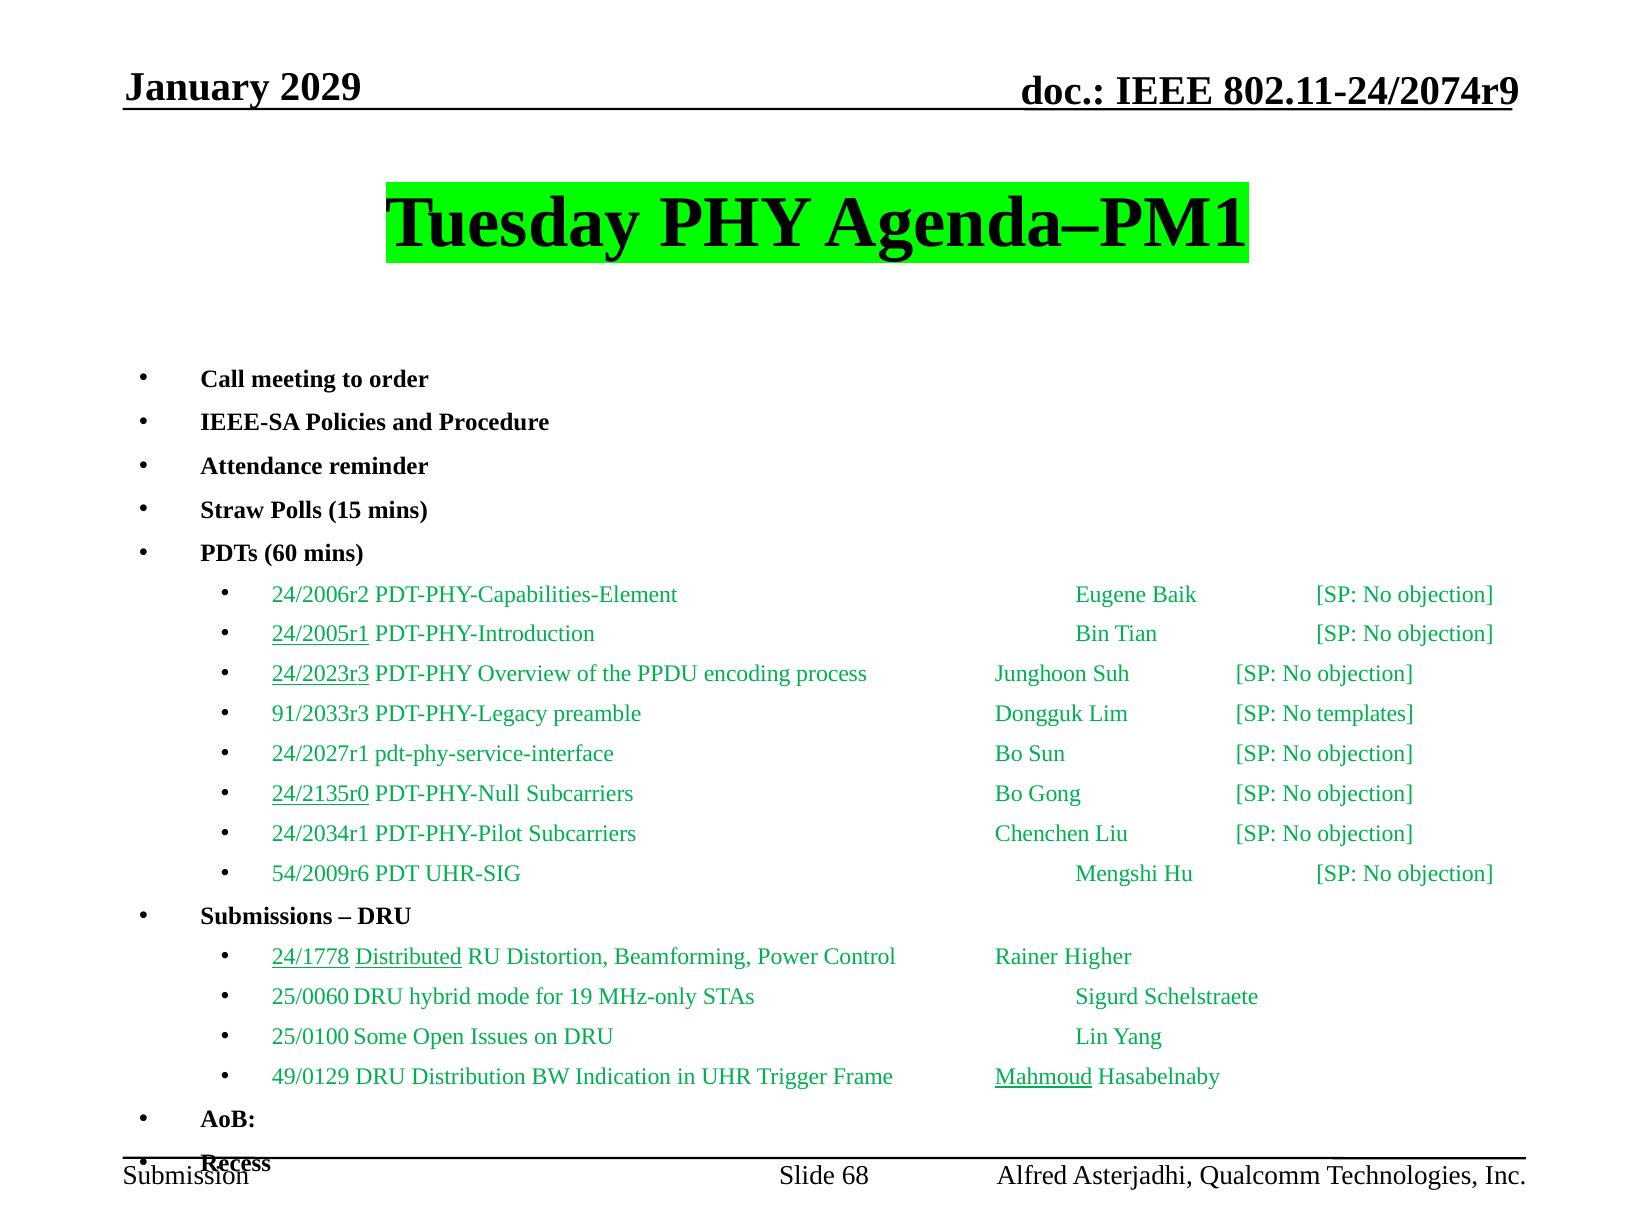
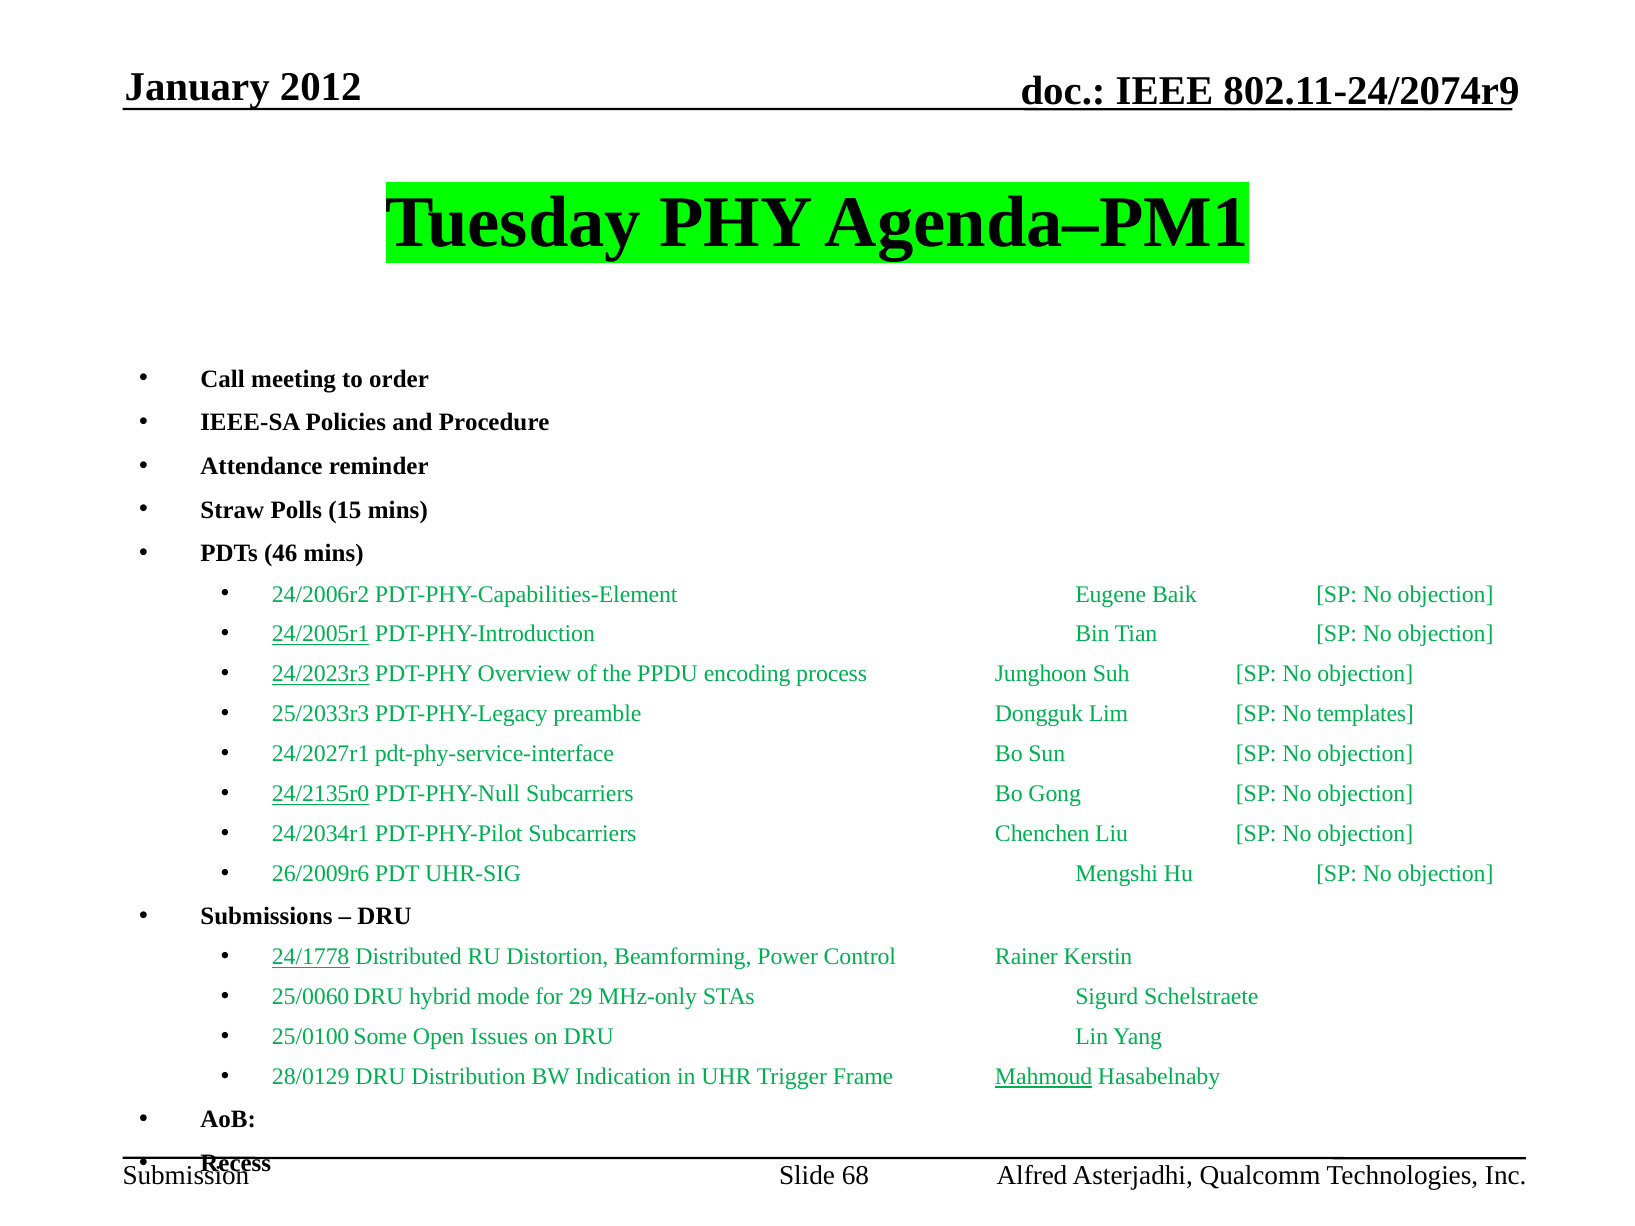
2029: 2029 -> 2012 (321, 87)
60: 60 -> 46 (281, 554)
91/2033r3: 91/2033r3 -> 25/2033r3 (321, 714)
54/2009r6: 54/2009r6 -> 26/2009r6 (321, 874)
Distributed underline: present -> none (409, 957)
Higher: Higher -> Kerstin (1098, 957)
19: 19 -> 29 (581, 997)
49/0129: 49/0129 -> 28/0129 (311, 1077)
